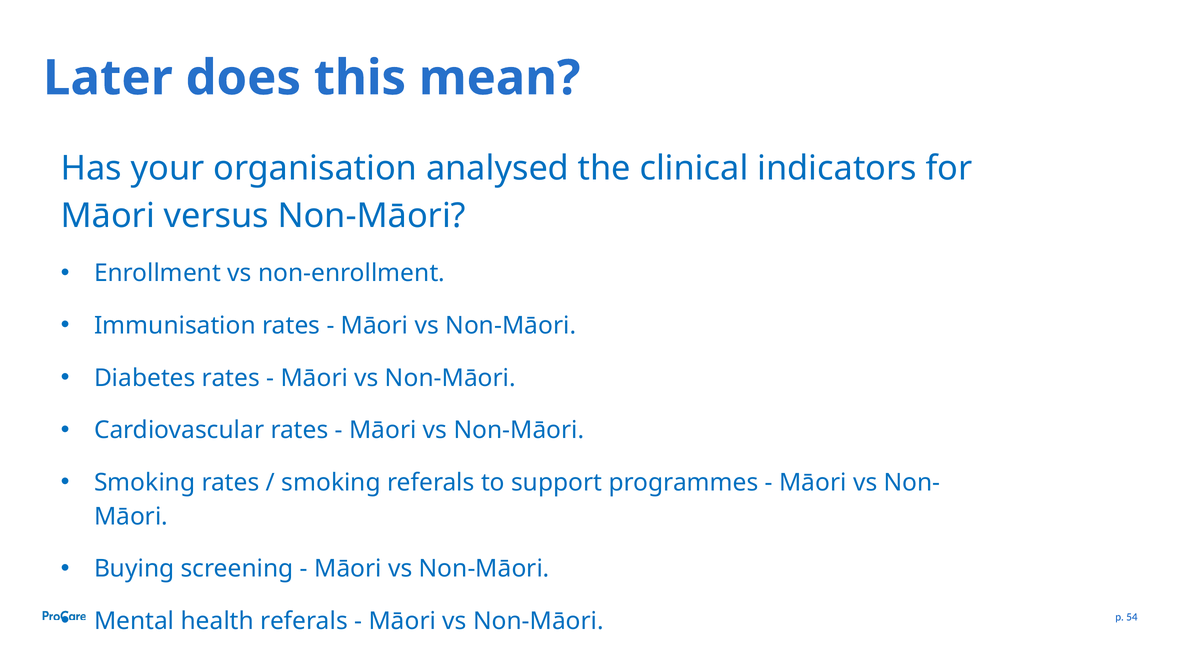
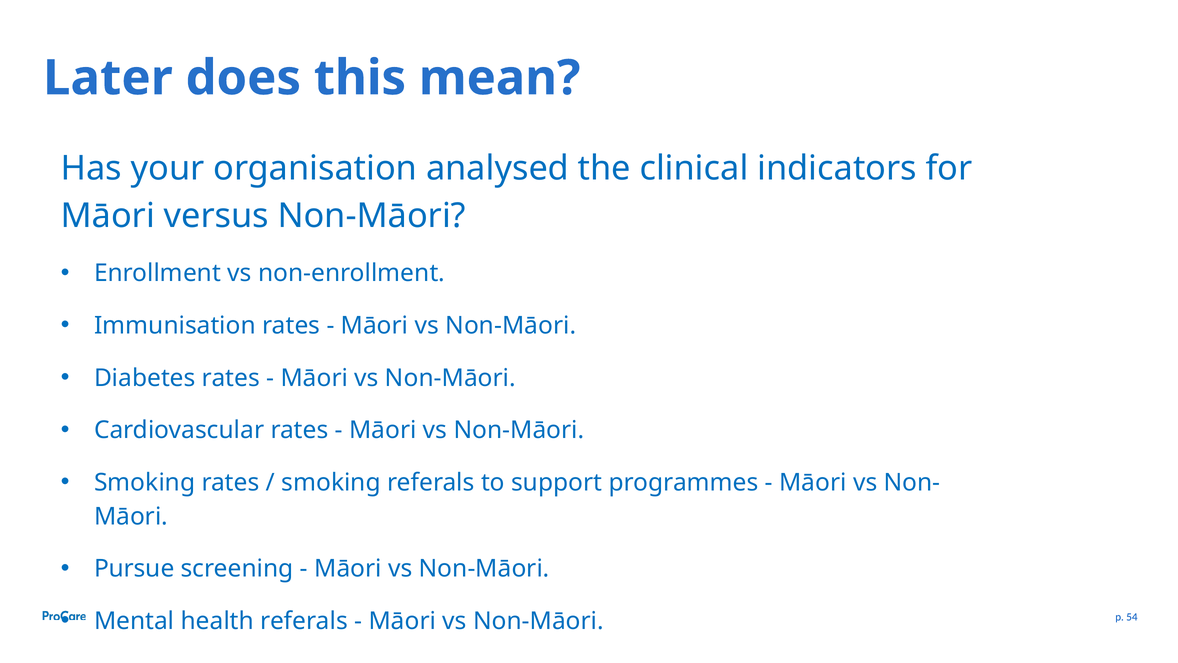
Buying: Buying -> Pursue (134, 568)
